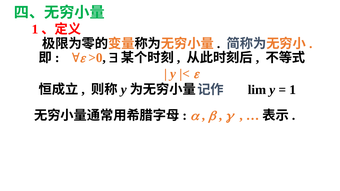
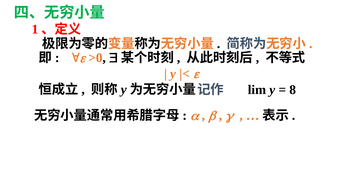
1: 1 -> 8 (293, 90)
